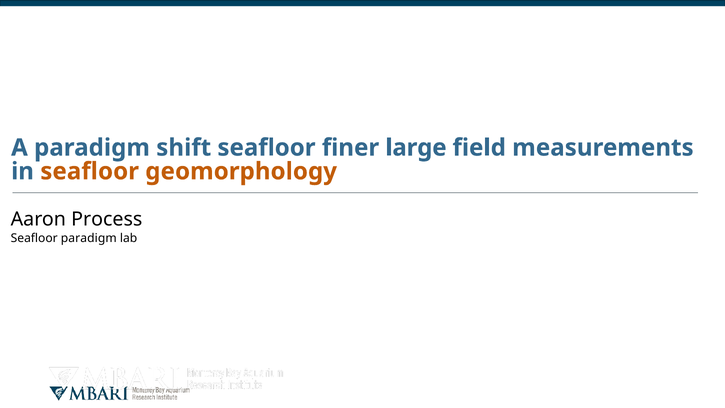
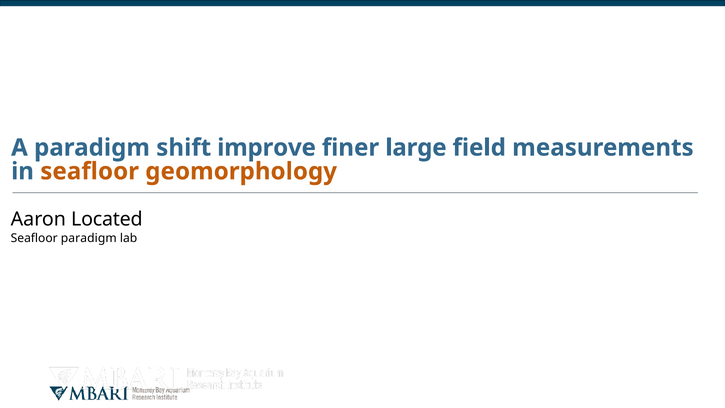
shift seafloor: seafloor -> improve (267, 148)
Process: Process -> Located (107, 219)
